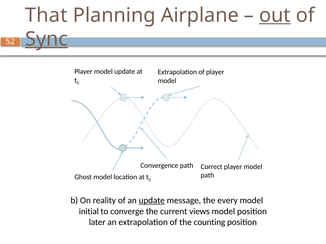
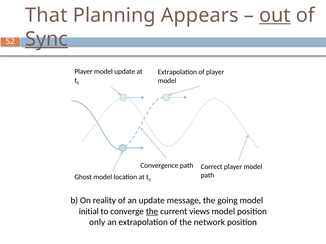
Airplane: Airplane -> Appears (200, 15)
update underline: present -> none (152, 201)
every: every -> going (228, 201)
the underline: none -> present (152, 212)
later: later -> only (97, 223)
counting: counting -> network (209, 223)
